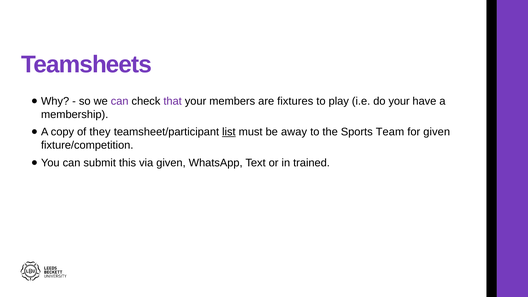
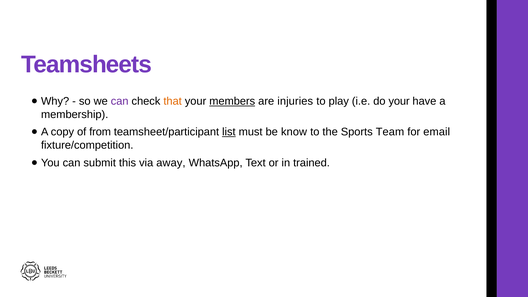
that colour: purple -> orange (173, 101)
members underline: none -> present (232, 101)
fixtures: fixtures -> injuries (295, 101)
they: they -> from (100, 132)
away: away -> know (294, 132)
for given: given -> email (437, 132)
via given: given -> away (171, 163)
